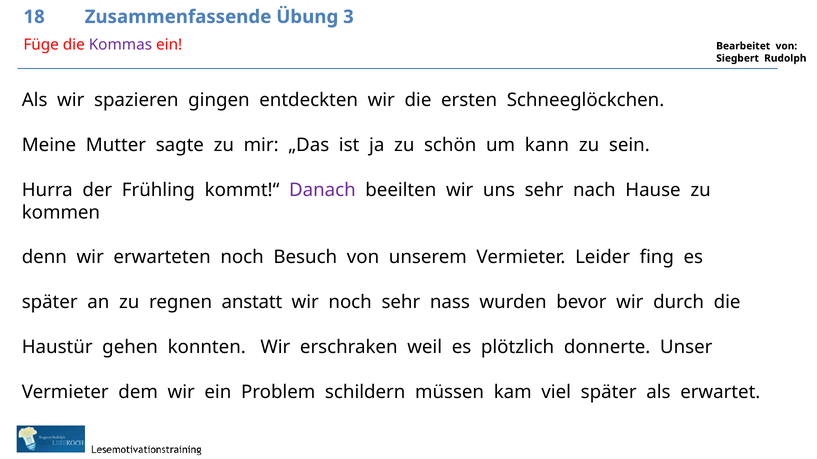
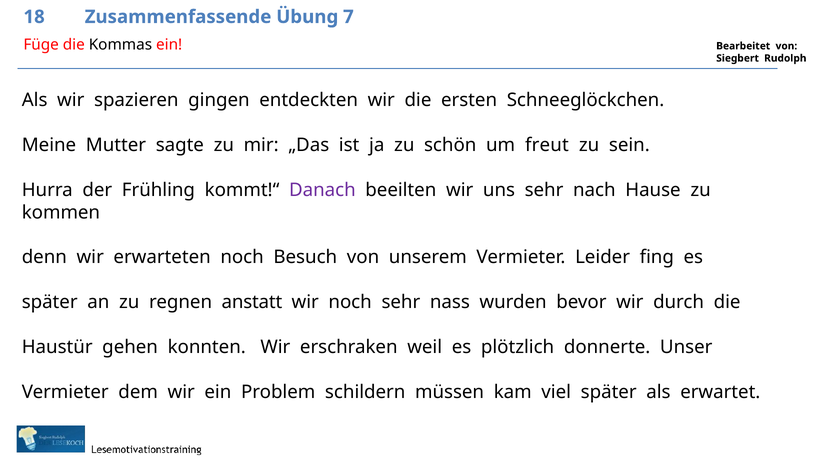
3: 3 -> 7 (348, 17)
Kommas colour: purple -> black (120, 45)
kann: kann -> freut (547, 145)
